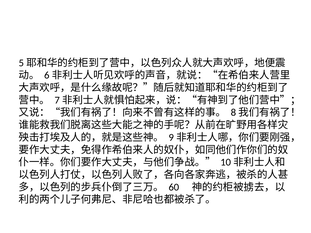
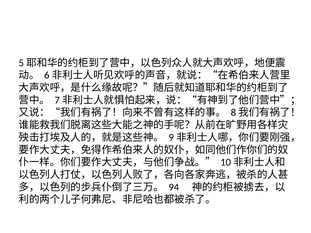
60: 60 -> 94 (174, 187)
